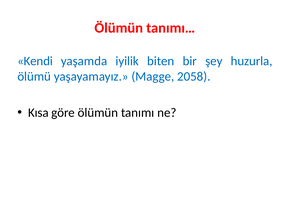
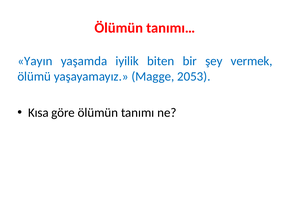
Kendi: Kendi -> Yayın (35, 61)
huzurla: huzurla -> vermek (252, 61)
2058: 2058 -> 2053 (194, 76)
